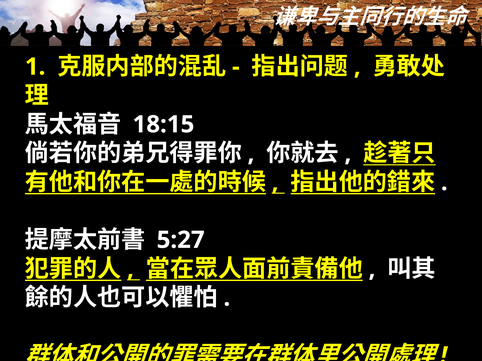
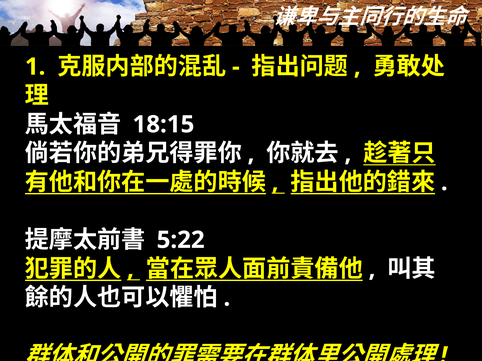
5:27: 5:27 -> 5:22 (181, 240)
